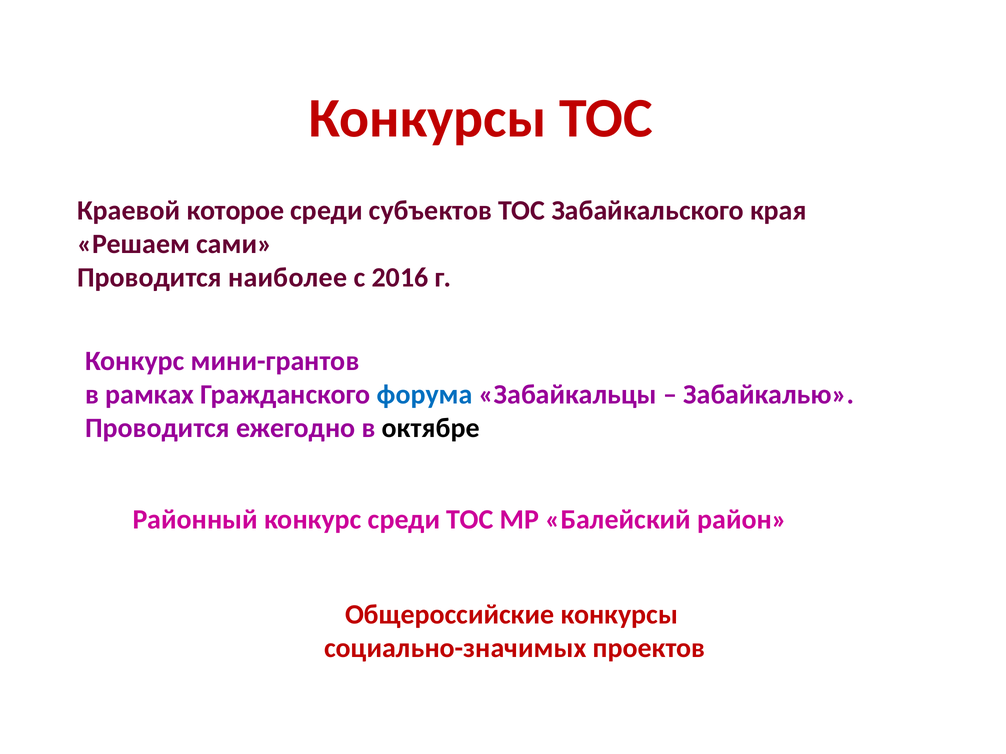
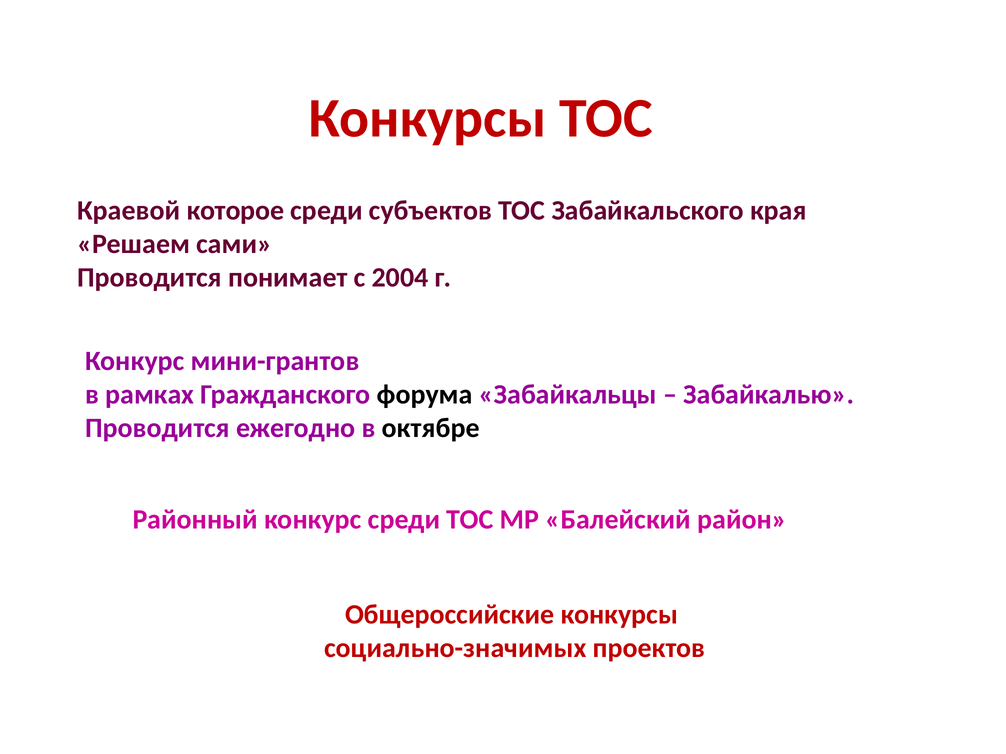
наиболее: наиболее -> понимает (288, 278)
2016: 2016 -> 2004 (400, 278)
форума colour: blue -> black (425, 395)
